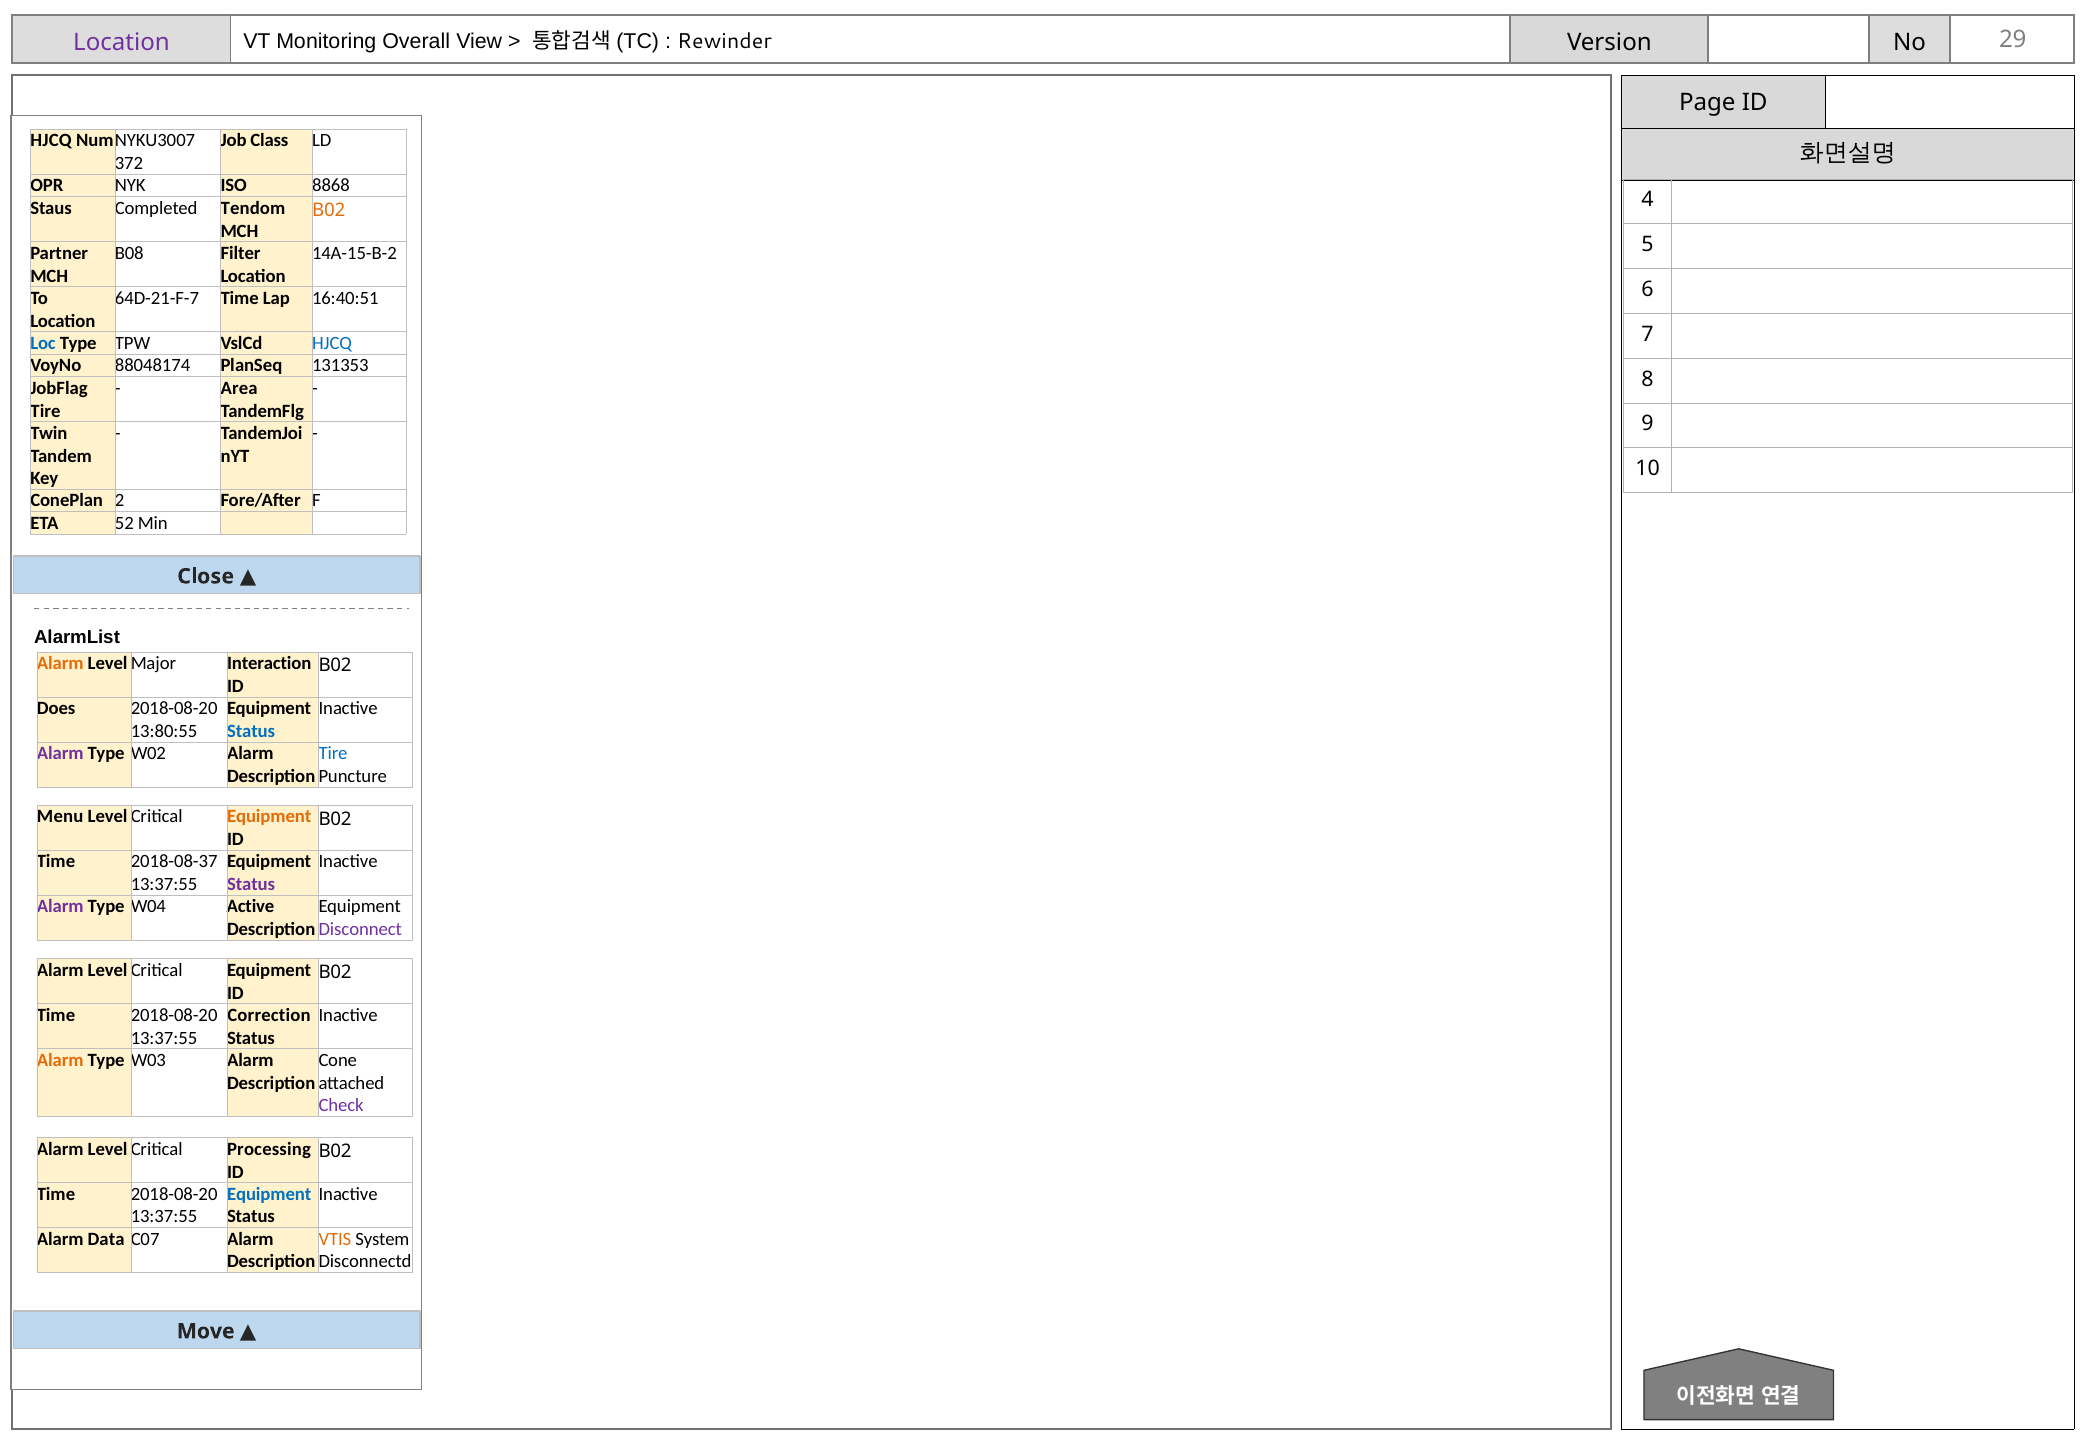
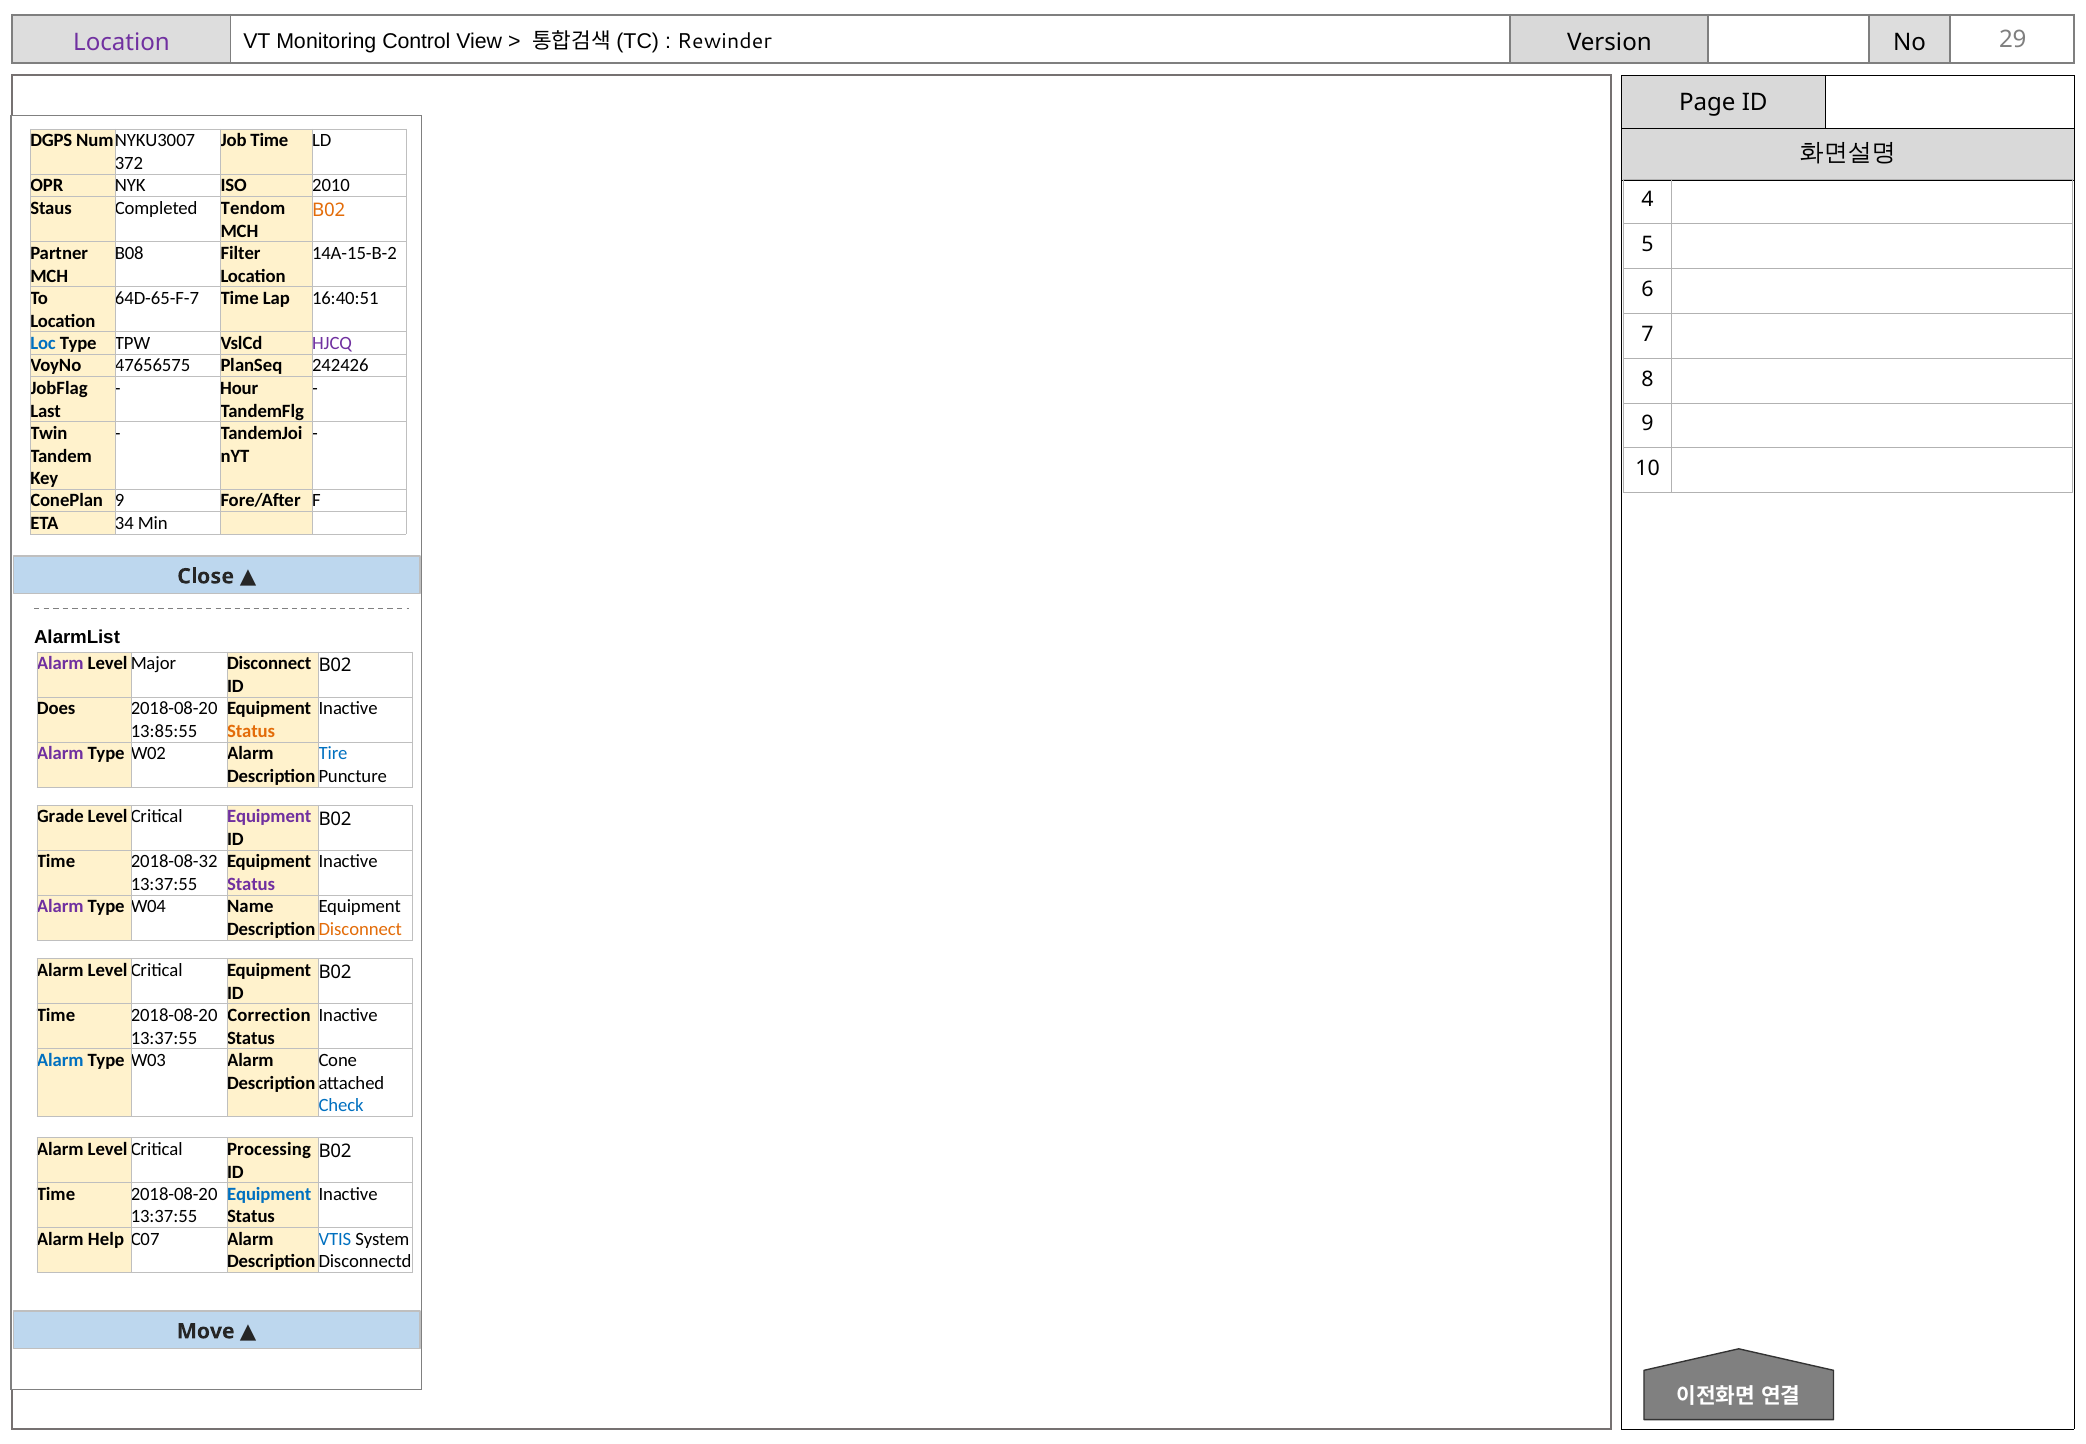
Overall: Overall -> Control (416, 41)
HJCQ: HJCQ -> DGPS (51, 141)
Job Class: Class -> Time (269, 141)
8868: 8868 -> 2010 (331, 186)
64D-21-F-7: 64D-21-F-7 -> 64D-65-F-7 (157, 298)
HJCQ colour: blue -> purple (332, 343)
88048174: 88048174 -> 47656575 (153, 366)
131353: 131353 -> 242426 (340, 366)
Area: Area -> Hour (239, 388)
Tire: Tire -> Last (46, 411)
ConePlan 2: 2 -> 9 (120, 500)
52: 52 -> 34 (124, 523)
Alarm colour: orange -> purple (60, 664)
Interaction: Interaction -> Disconnect (269, 664)
13:80:55: 13:80:55 -> 13:85:55 (164, 731)
Status colour: blue -> orange (251, 731)
Menu: Menu -> Grade (60, 817)
Equipment colour: orange -> purple (269, 817)
2018-08-37: 2018-08-37 -> 2018-08-32 (174, 862)
Active: Active -> Name (250, 907)
Disconnect colour: purple -> orange (360, 930)
Alarm colour: orange -> blue (60, 1060)
Check colour: purple -> blue (341, 1106)
Data: Data -> Help (106, 1239)
VTIS colour: orange -> blue (335, 1239)
